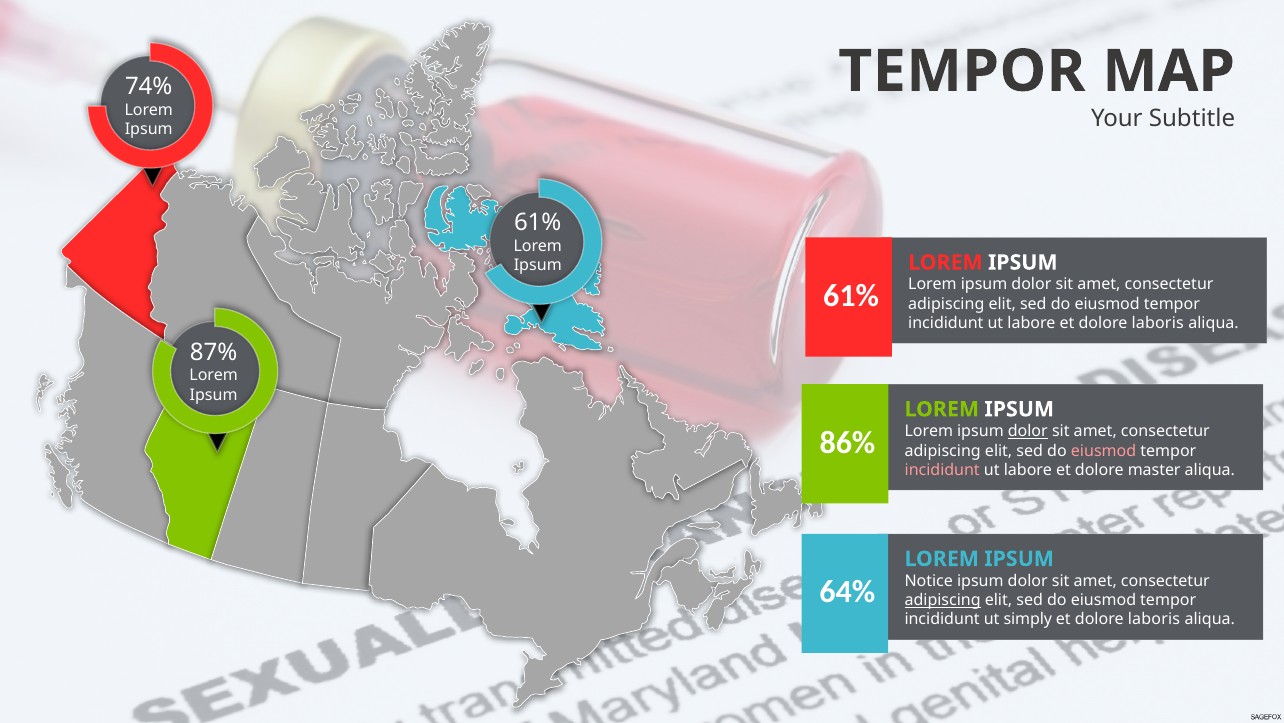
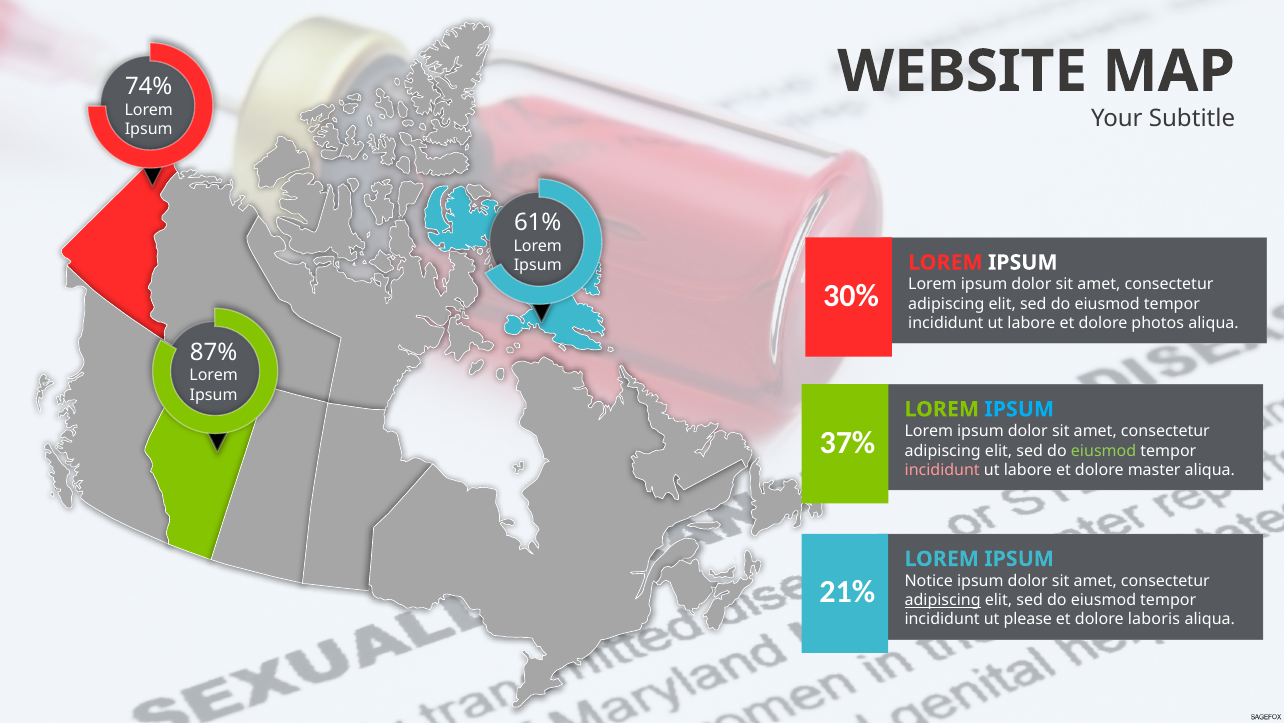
TEMPOR: TEMPOR -> WEBSITE (962, 71)
61%: 61% -> 30% (851, 296)
labore et dolore laboris: laboris -> photos (1158, 323)
IPSUM colour: white -> light blue (1019, 409)
dolor underline: present -> none (1028, 431)
86%: 86% -> 37% (847, 442)
eiusmod colour: pink -> light green (1104, 450)
64%: 64% -> 21% (847, 592)
simply: simply -> please (1028, 619)
